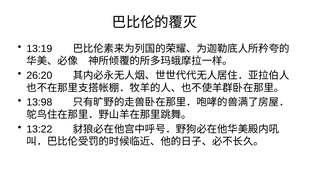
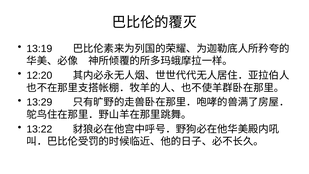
26:20: 26:20 -> 12:20 (39, 75)
13:98: 13:98 -> 13:29 (39, 102)
